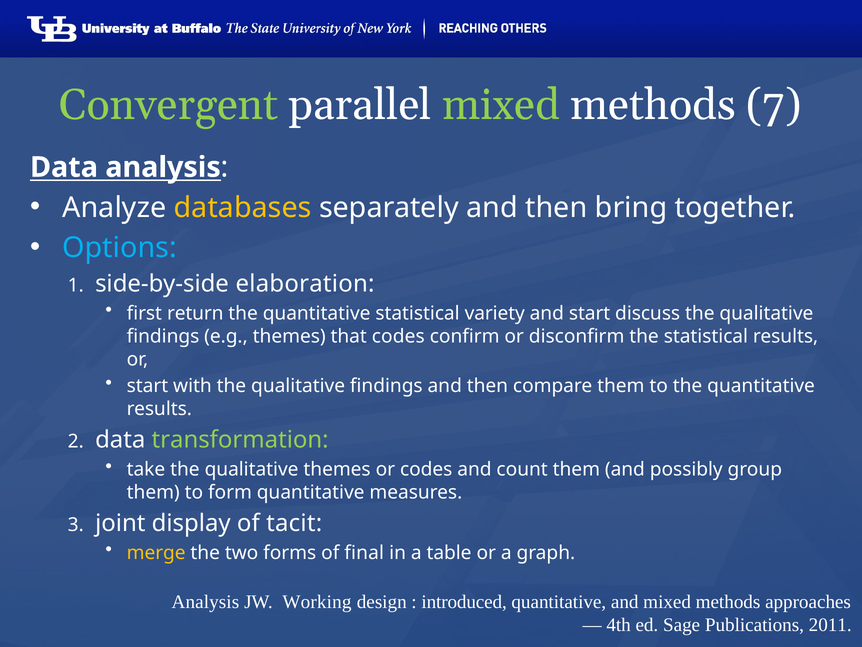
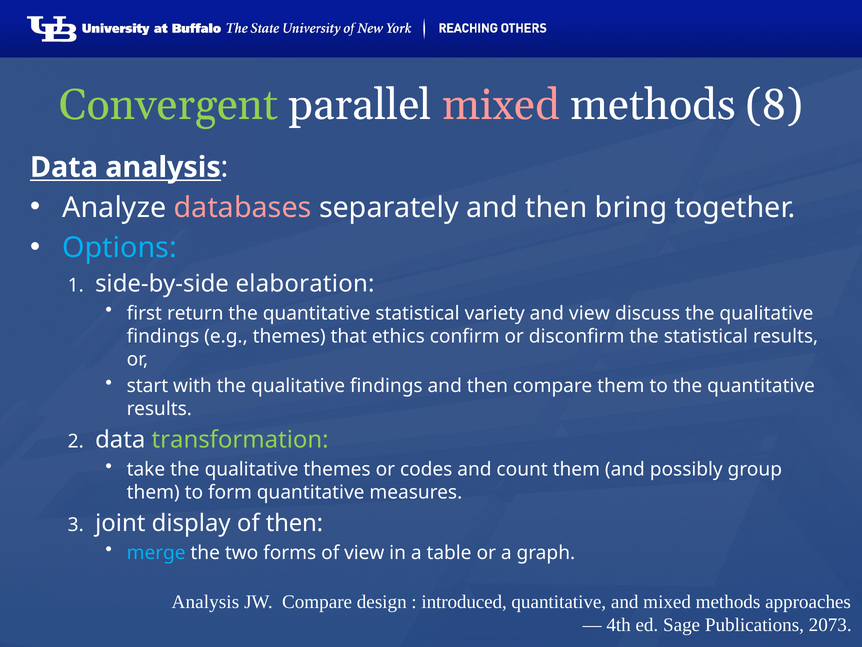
mixed colour: light green -> pink (501, 105)
7: 7 -> 8 (774, 105)
databases colour: yellow -> pink (243, 207)
and start: start -> view (589, 313)
that codes: codes -> ethics (398, 336)
of tacit: tacit -> then (294, 523)
merge colour: yellow -> light blue (156, 552)
of final: final -> view (364, 552)
JW Working: Working -> Compare (317, 601)
2011: 2011 -> 2073 (830, 624)
